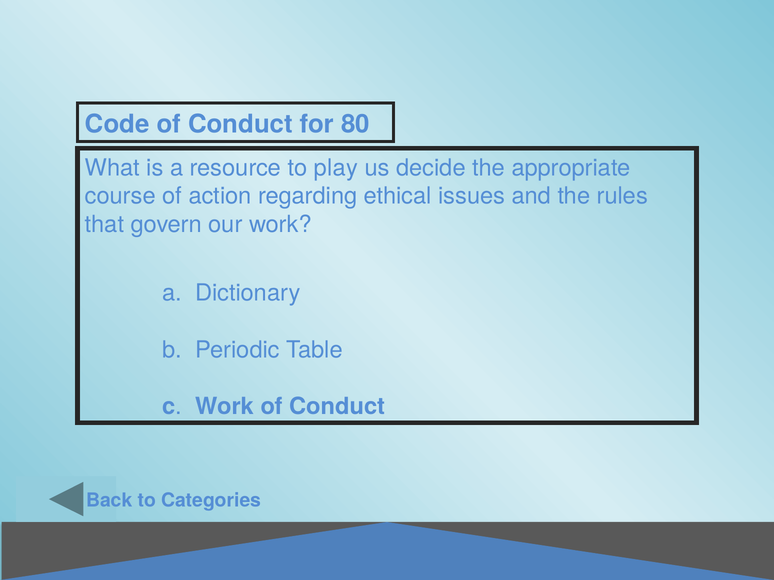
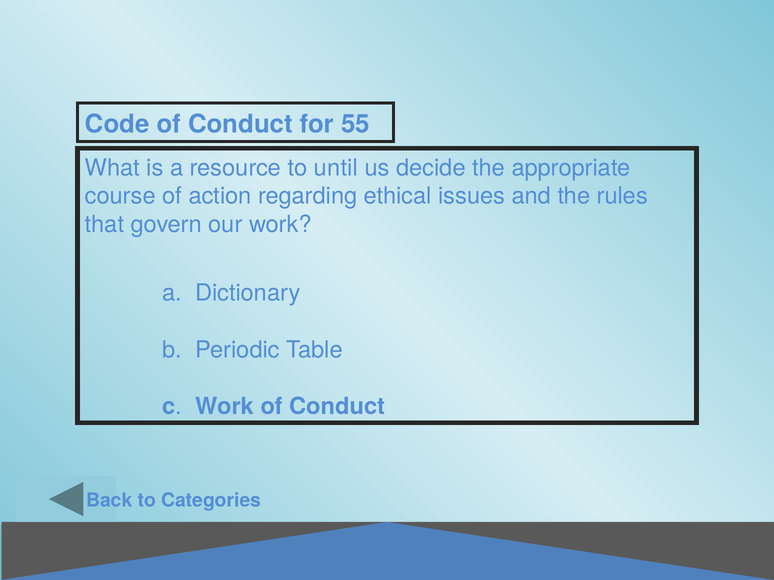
80: 80 -> 55 (355, 124)
play: play -> until (336, 168)
